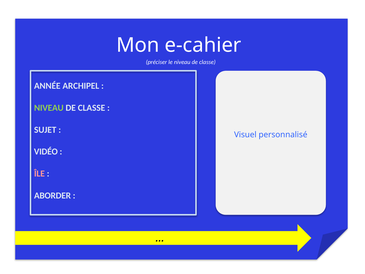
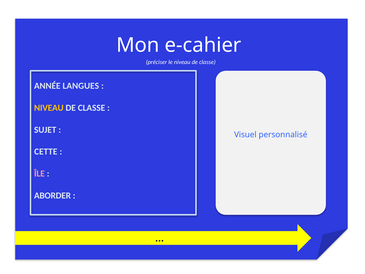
ARCHIPEL: ARCHIPEL -> LANGUES (81, 86)
NIVEAU colour: light green -> yellow (49, 108)
VIDÉO: VIDÉO -> CETTE (46, 152)
